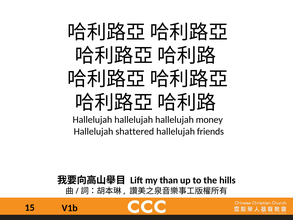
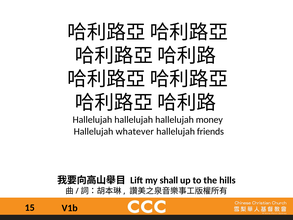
shattered: shattered -> whatever (135, 131)
than: than -> shall (169, 180)
